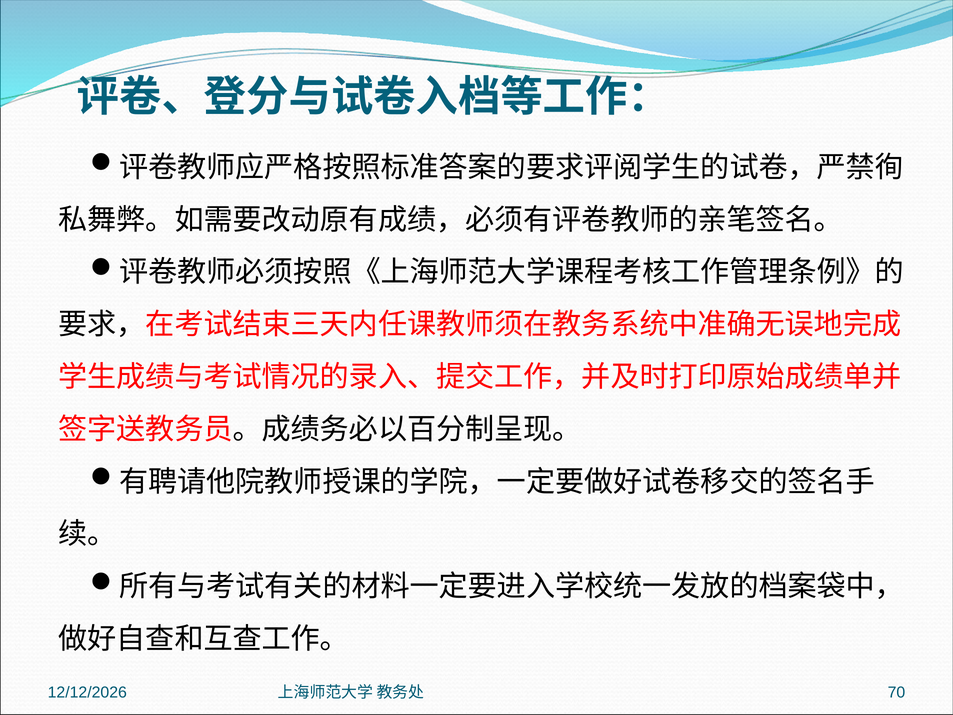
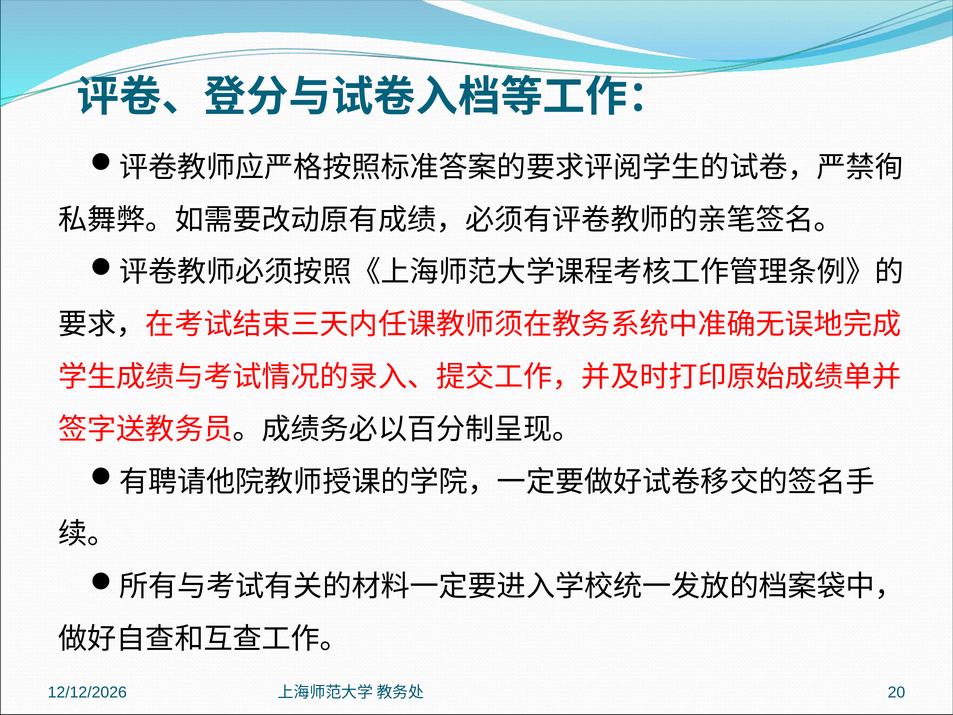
70: 70 -> 20 (897, 692)
